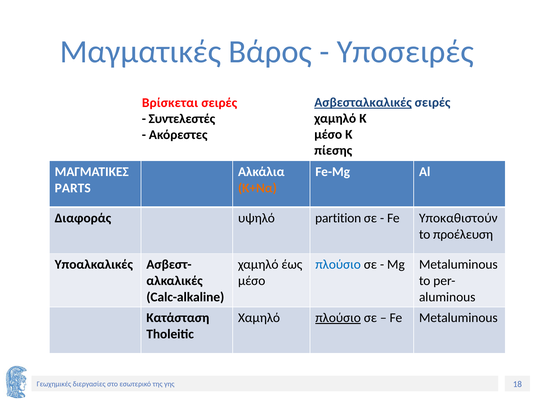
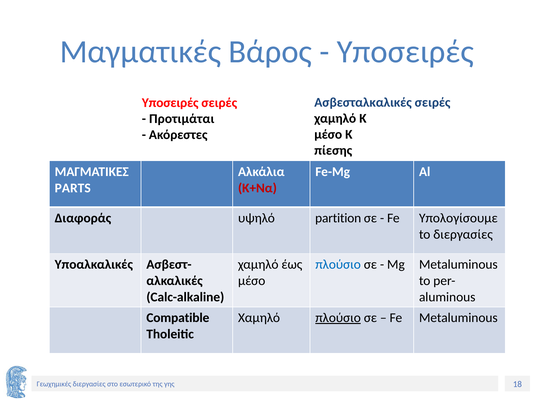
Ασβεσταλκαλικές underline: present -> none (363, 103)
Βρίσκεται: Βρίσκεται -> Υποσειρές (170, 103)
Συντελεστές: Συντελεστές -> Προτιμάται (182, 119)
Κ+Να colour: orange -> red (257, 188)
Υποκαθιστούν: Υποκαθιστούν -> Υπολογίσουμε (458, 218)
to προέλευση: προέλευση -> διεργασίες (463, 235)
Κατάσταση: Κατάσταση -> Compatible (178, 318)
